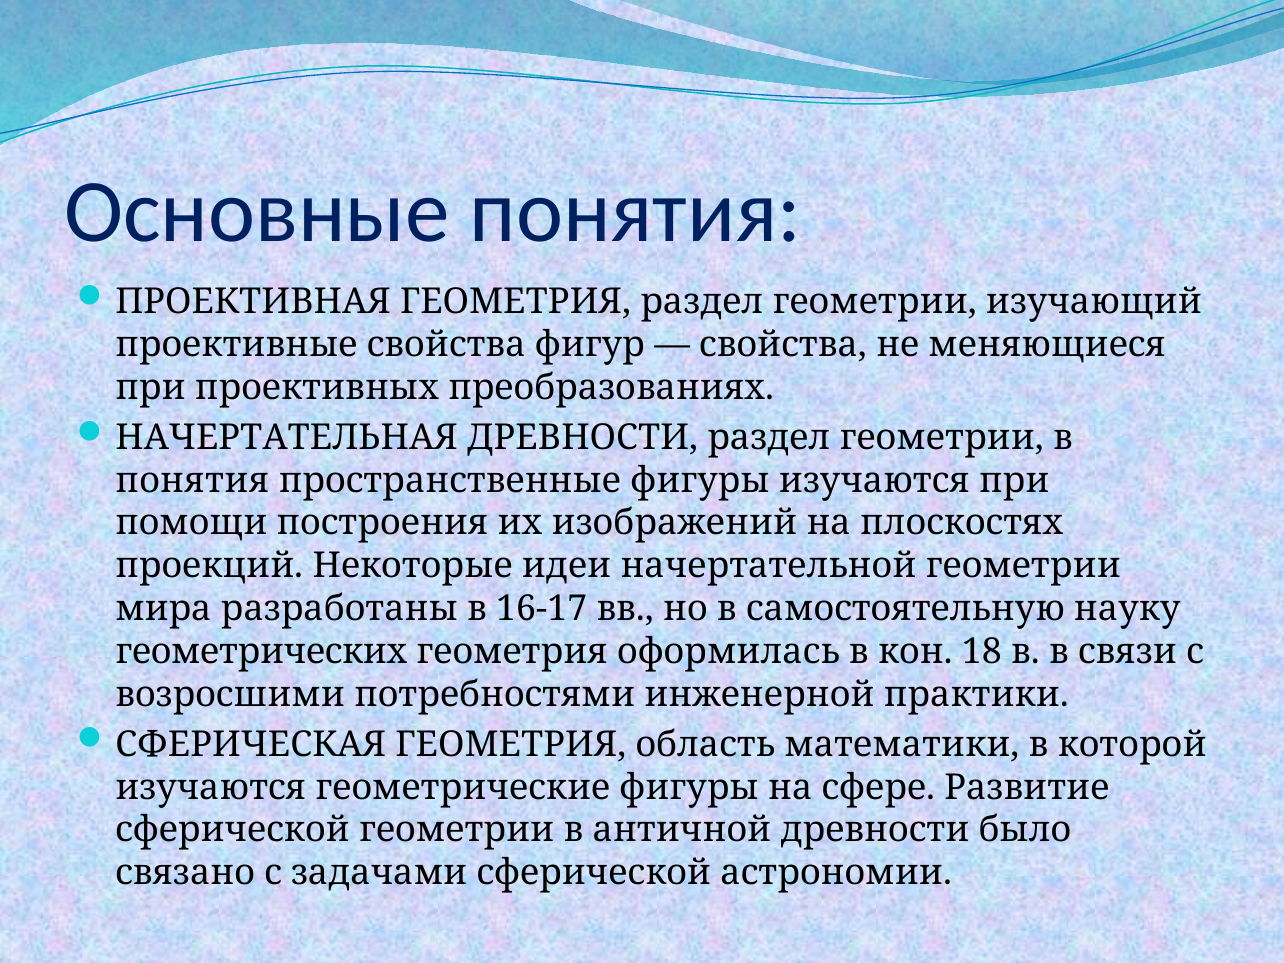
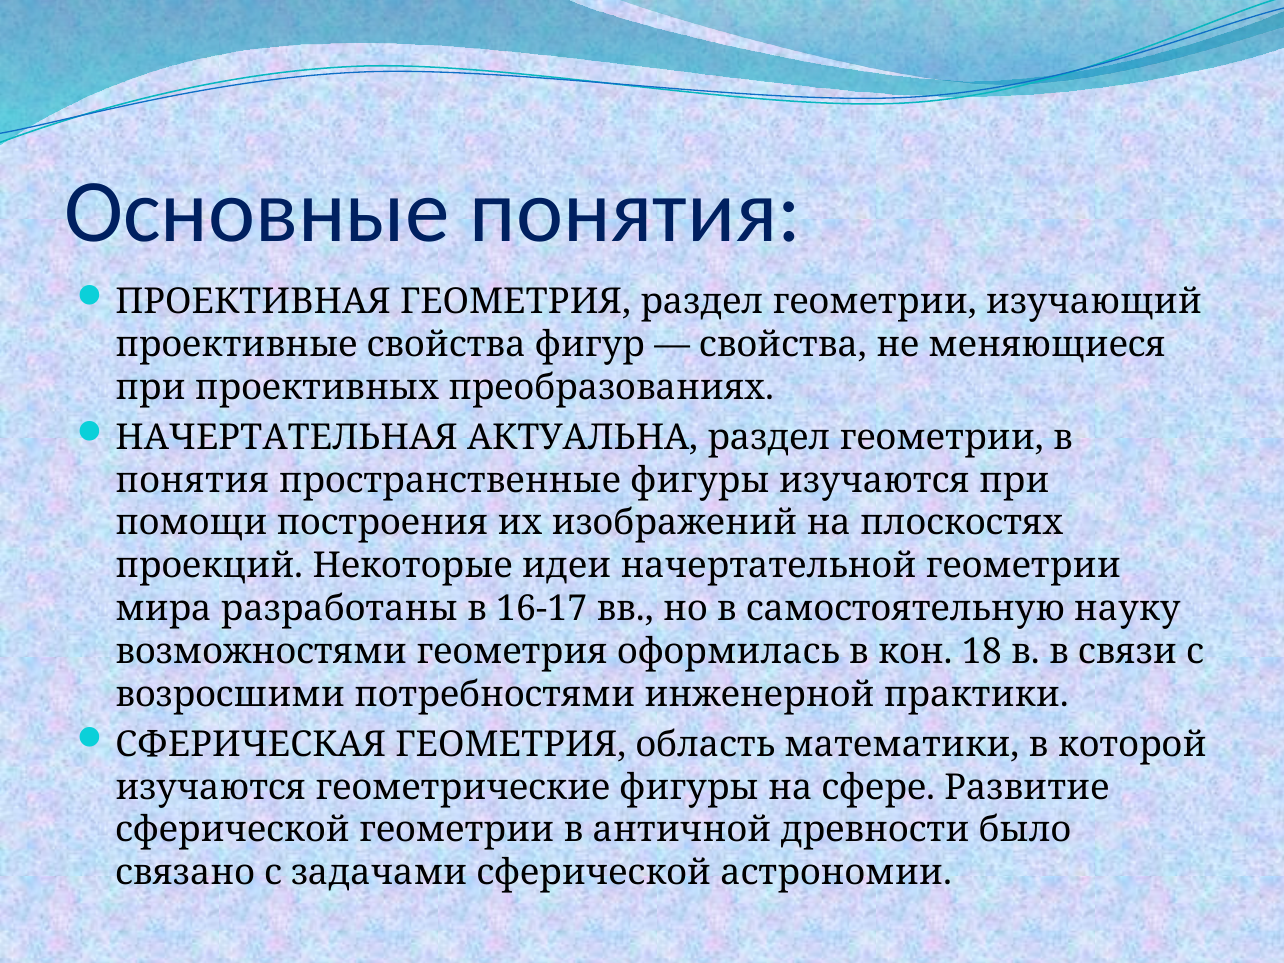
НАЧЕРТАТЕЛЬНАЯ ДРЕВНОСТИ: ДРЕВНОСТИ -> АКТУАЛЬНА (583, 438)
геометрических: геометрических -> возможностями (261, 652)
